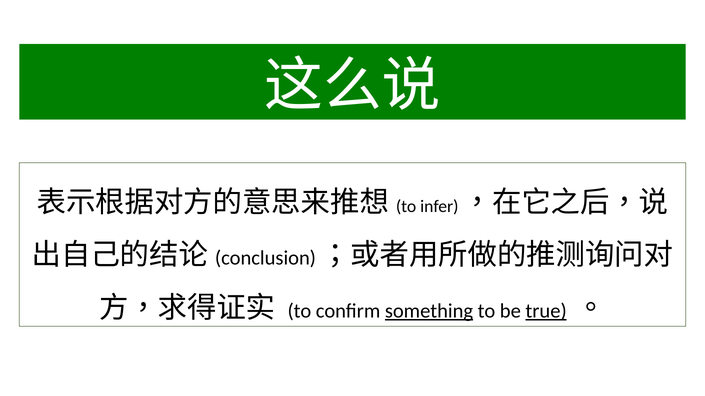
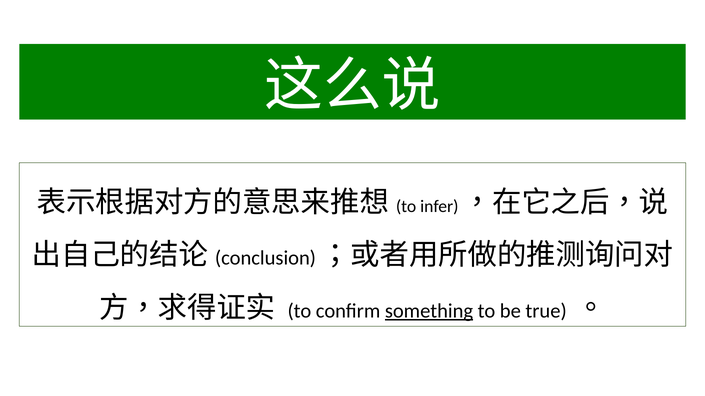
true underline: present -> none (546, 311)
